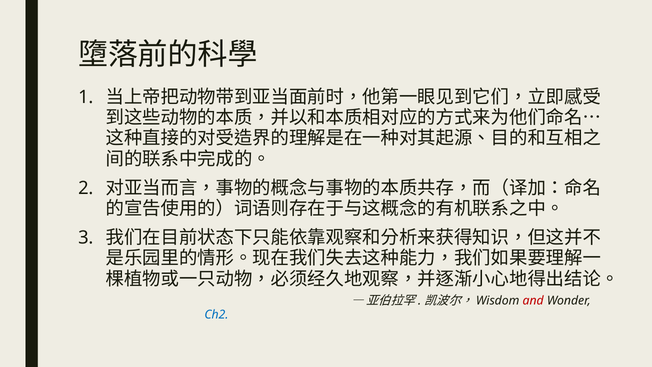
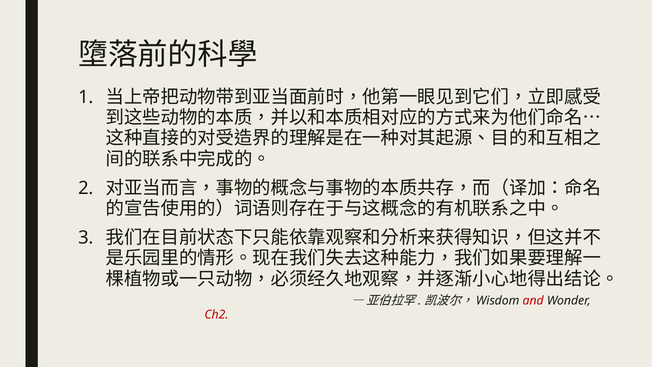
Ch2 colour: blue -> red (216, 315)
